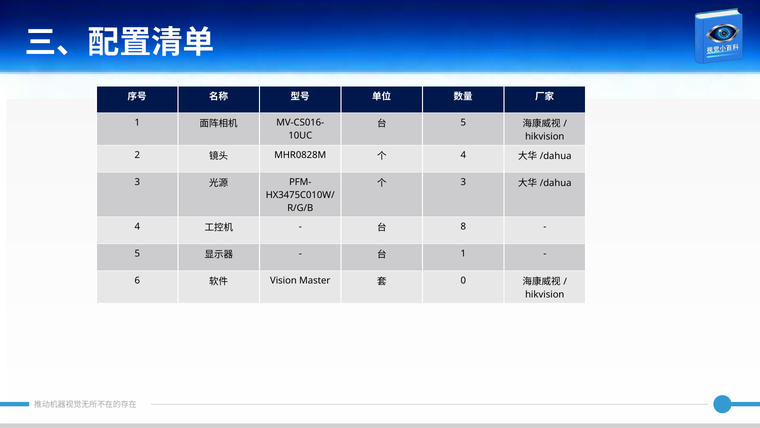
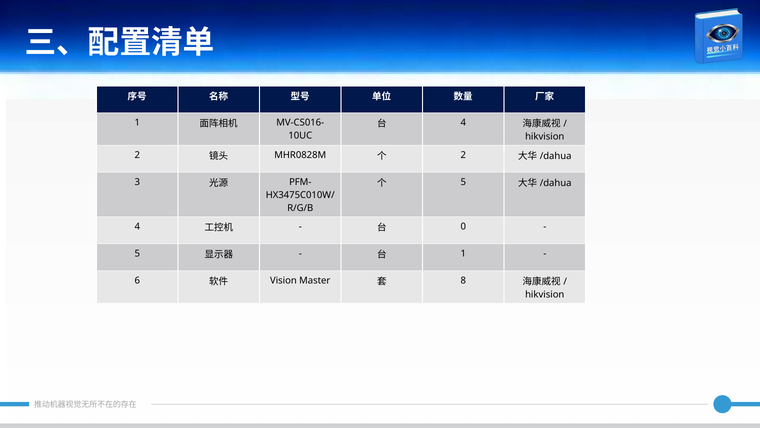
5: 5 -> 4 (463, 123)
4: 4 -> 2 (463, 155)
3: 3 -> 5 (463, 182)
8: 8 -> 0 (463, 227)
0: 0 -> 8 (463, 280)
